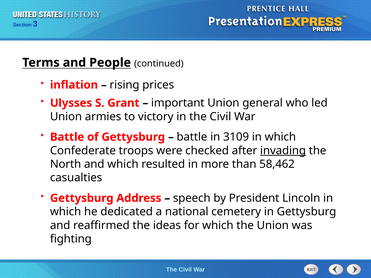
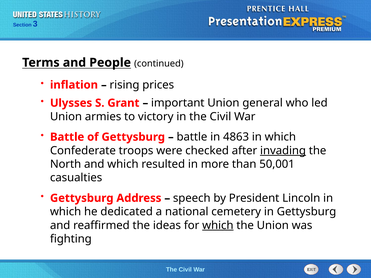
3109: 3109 -> 4863 (236, 137)
58,462: 58,462 -> 50,001 (277, 164)
which underline: none -> present (218, 225)
